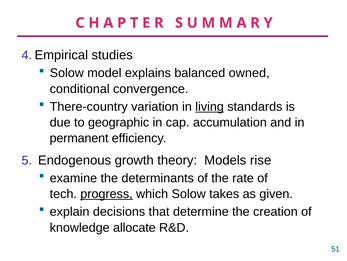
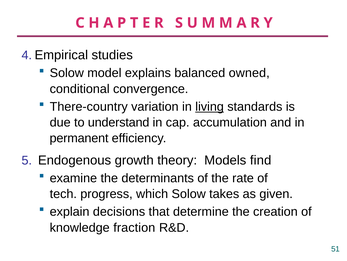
geographic: geographic -> understand (119, 122)
rise: rise -> find (261, 160)
progress underline: present -> none (107, 194)
allocate: allocate -> fraction (134, 227)
